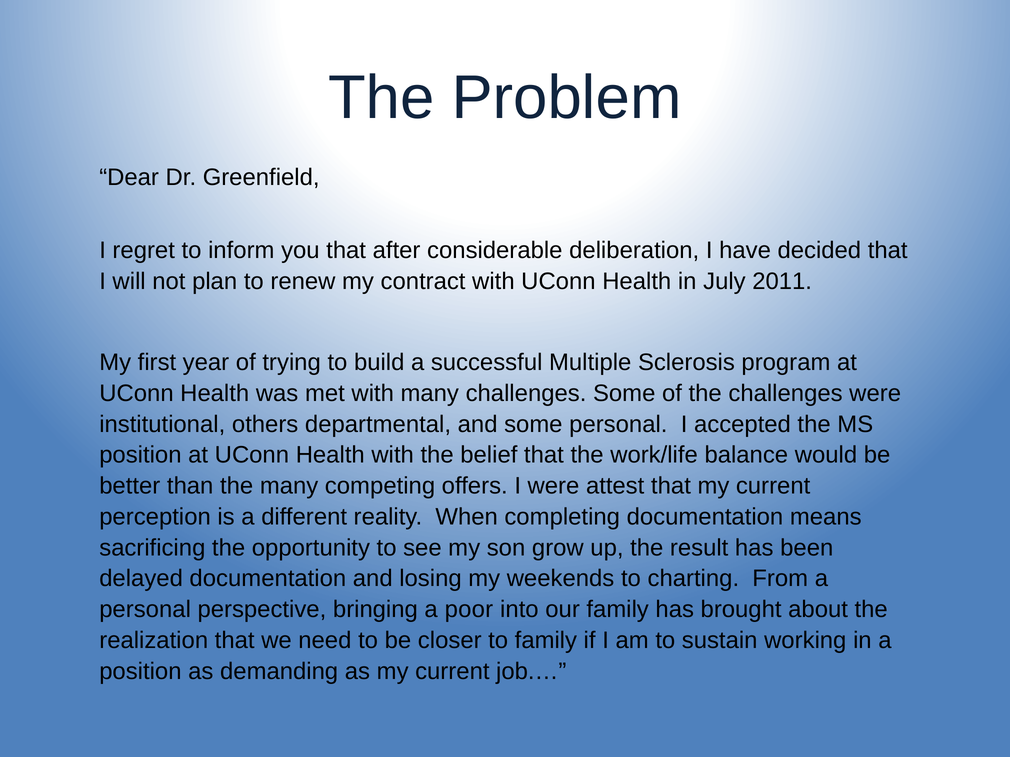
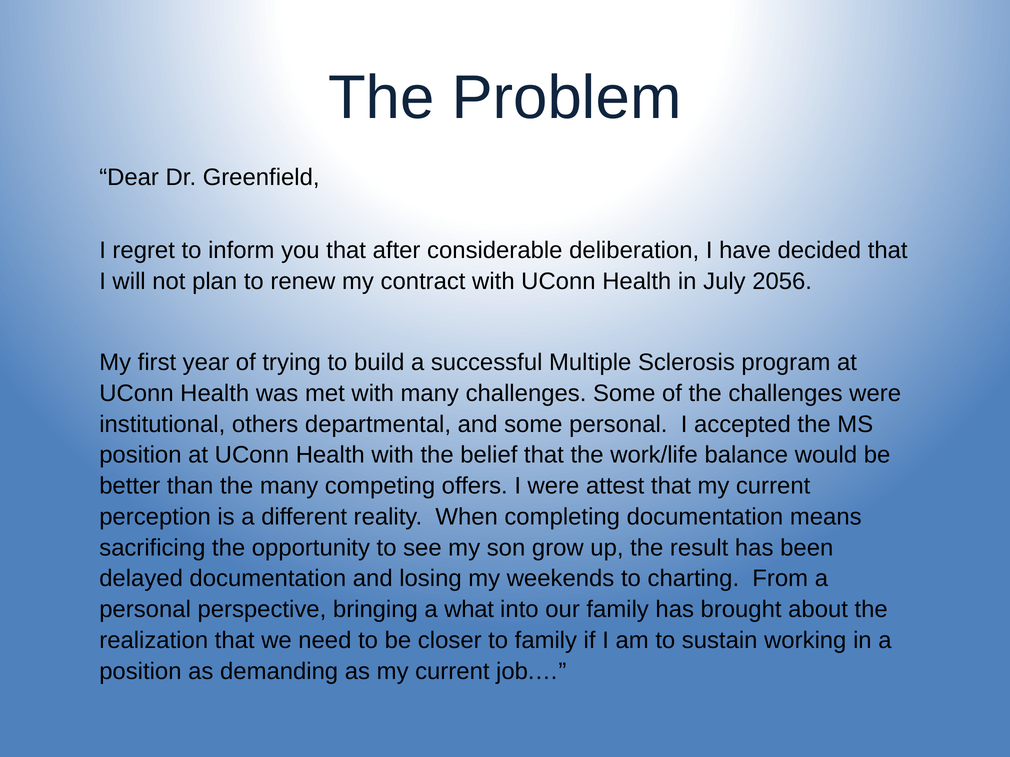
2011: 2011 -> 2056 (782, 281)
poor: poor -> what (469, 610)
